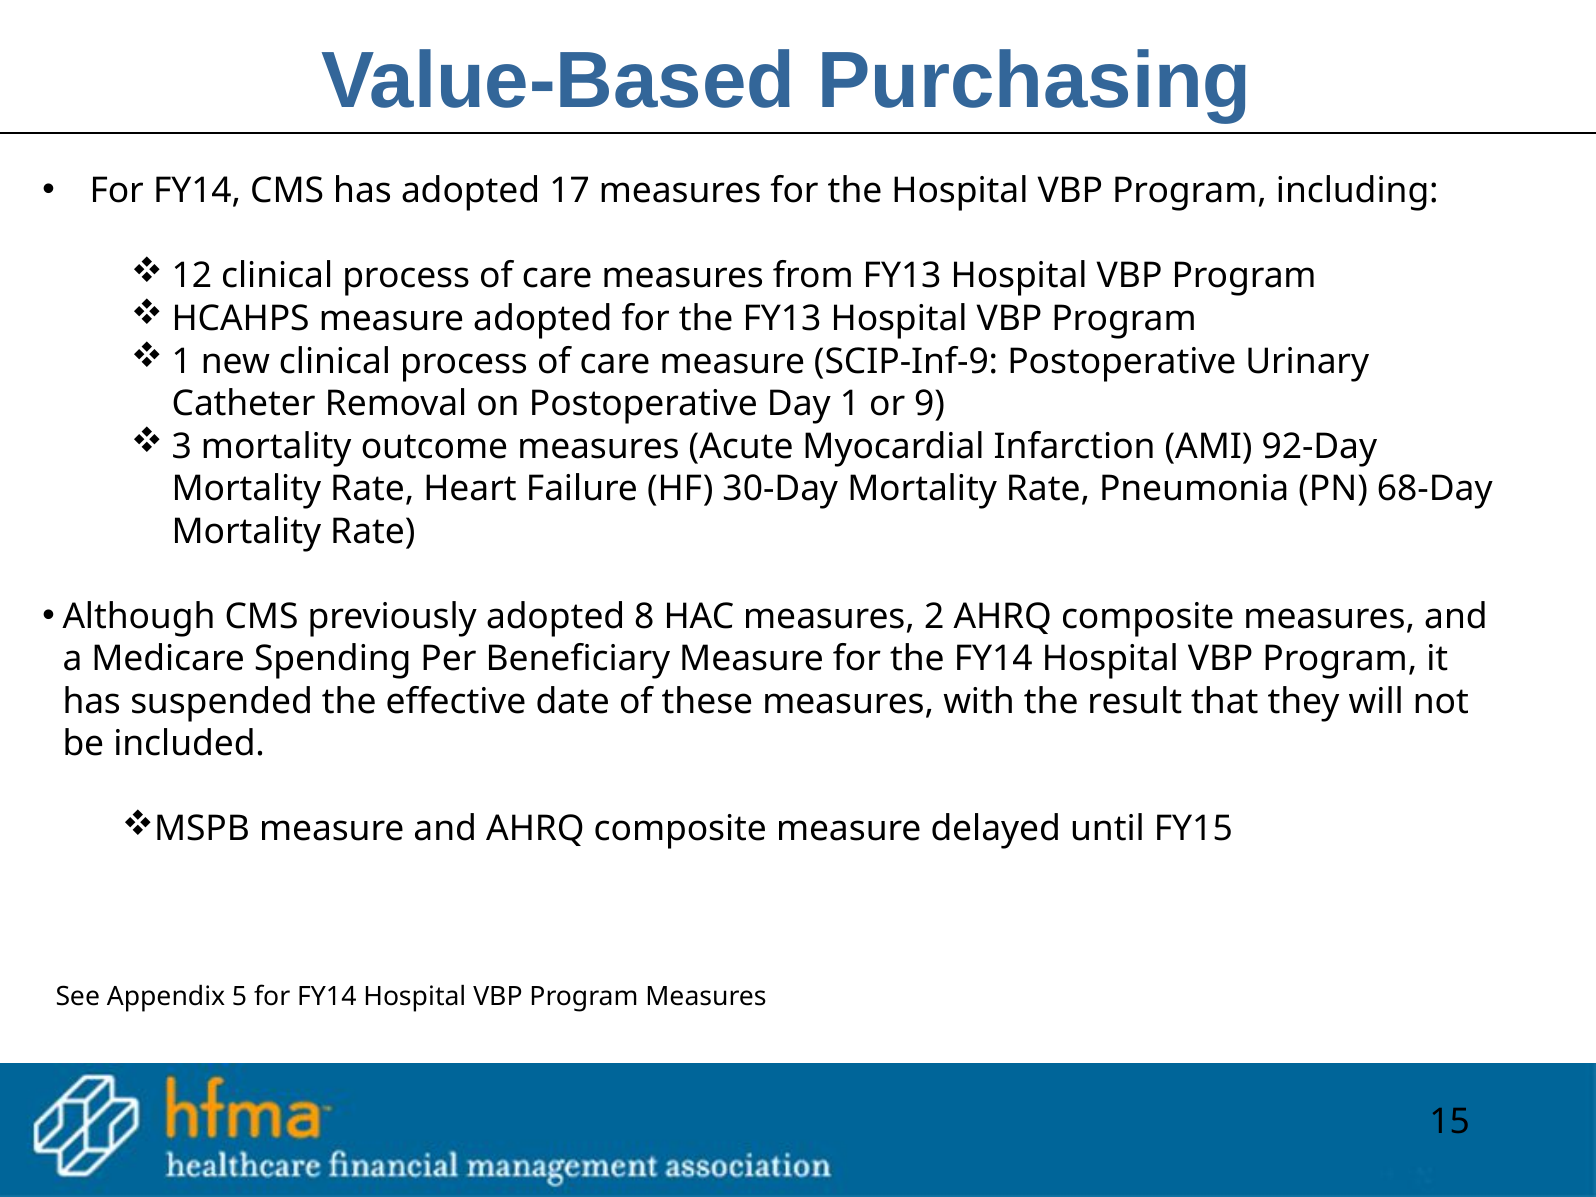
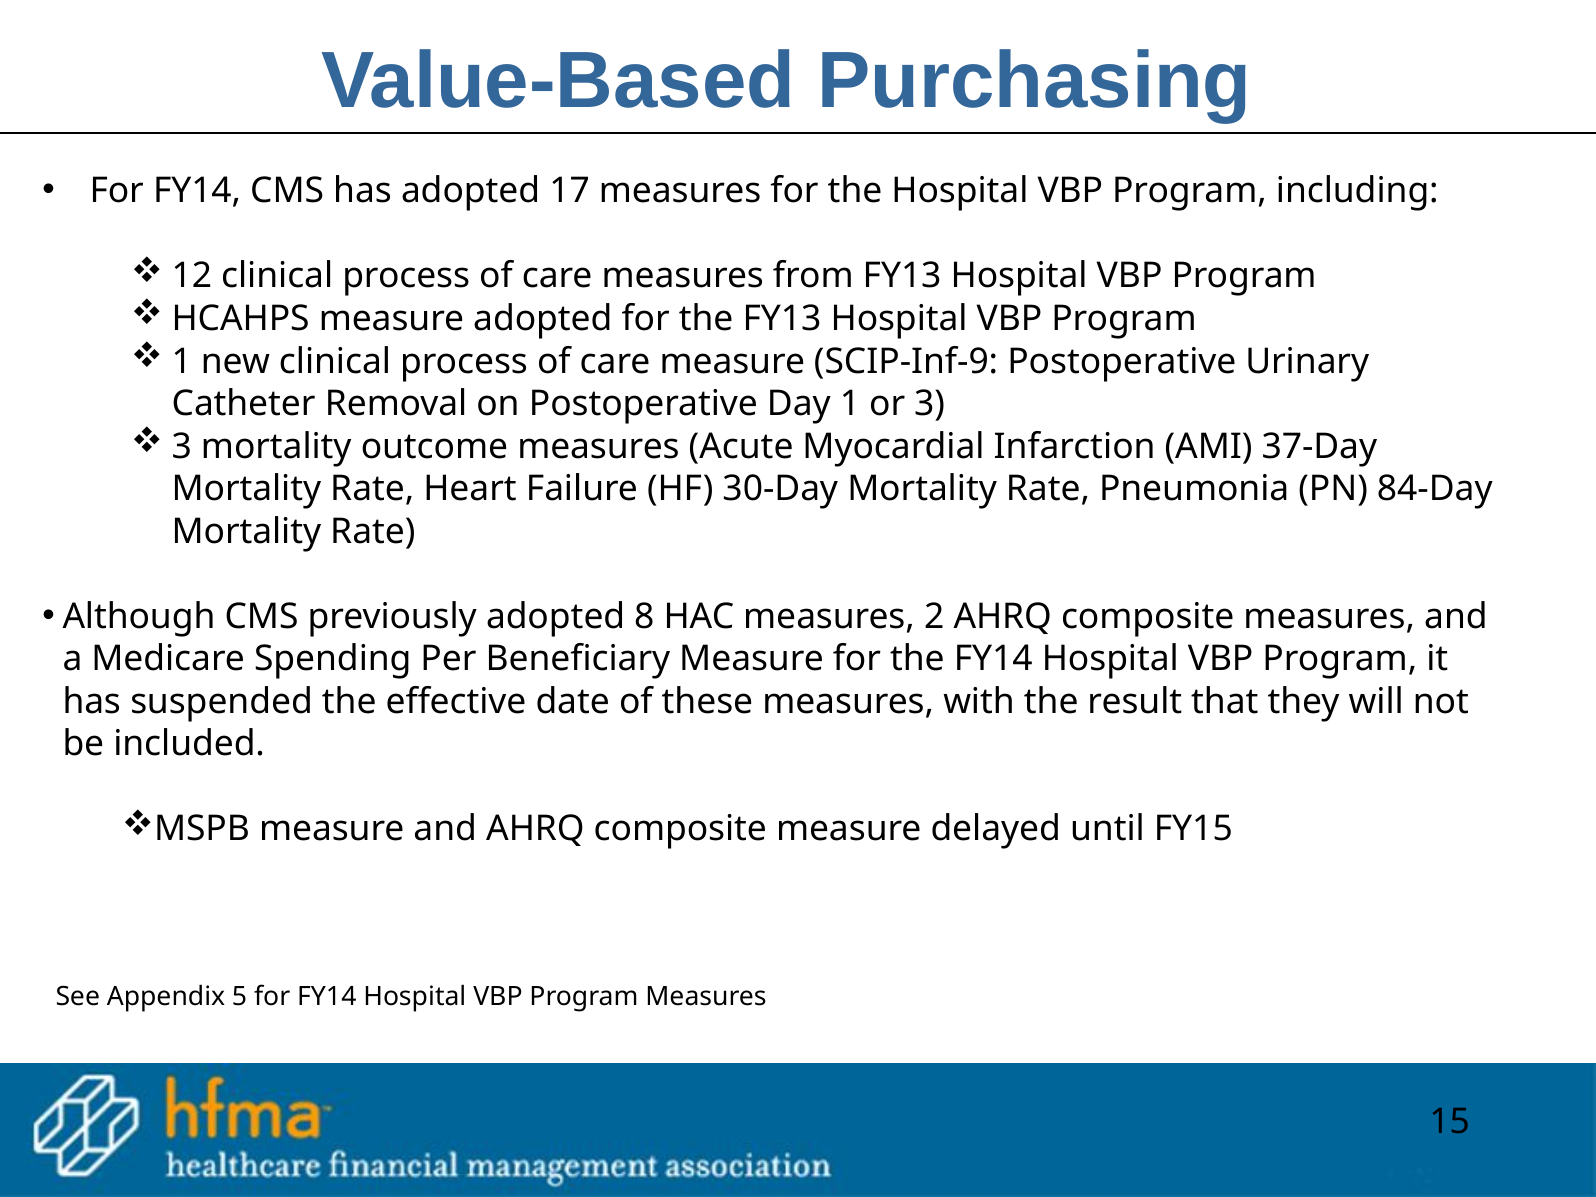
or 9: 9 -> 3 (930, 404)
92-Day: 92-Day -> 37-Day (1319, 446)
68-Day: 68-Day -> 84-Day (1435, 489)
